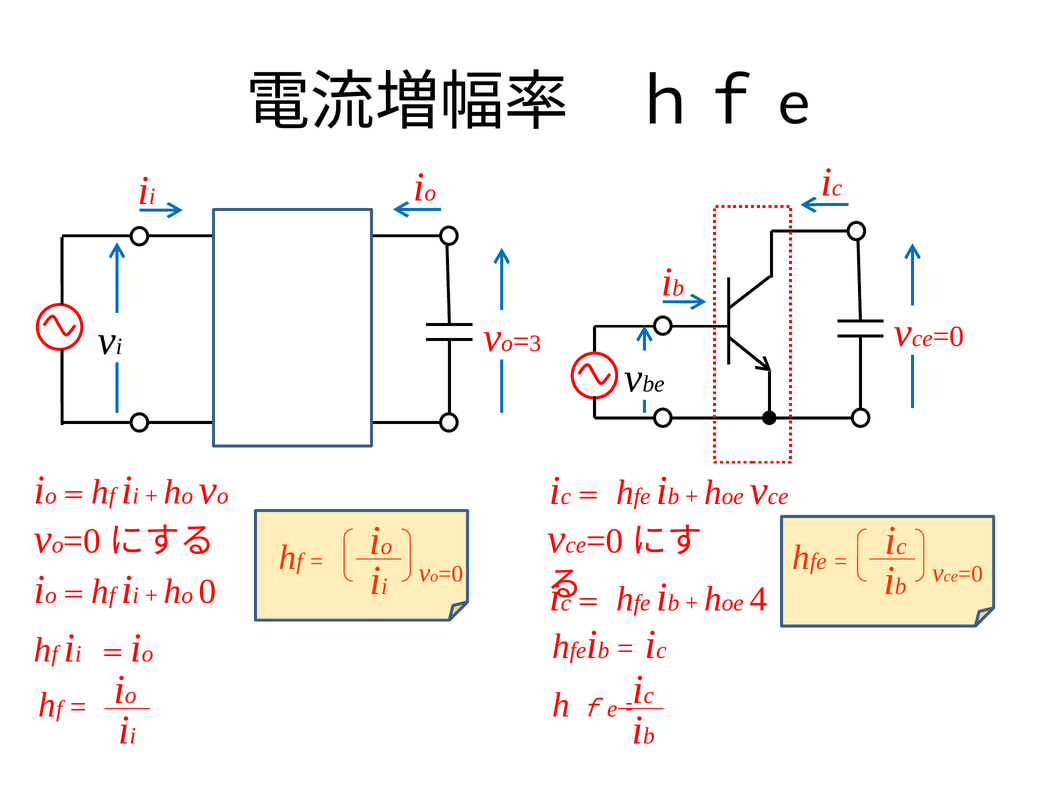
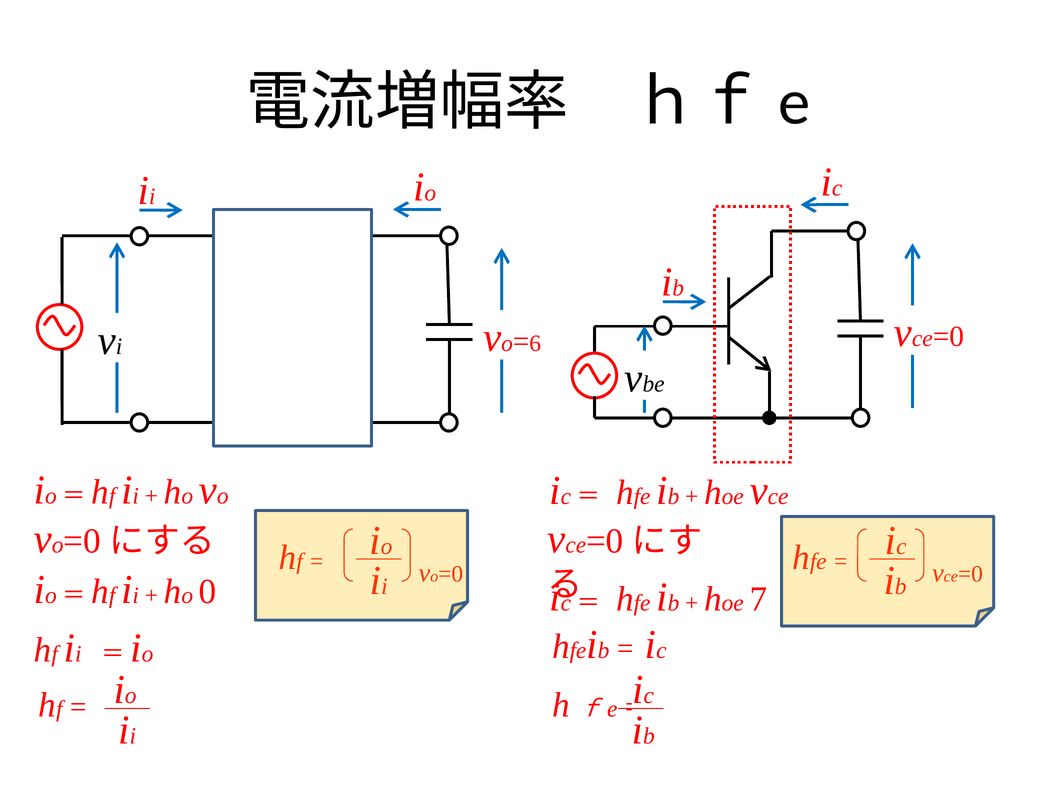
3: 3 -> 6 (535, 343)
4: 4 -> 7 (758, 599)
